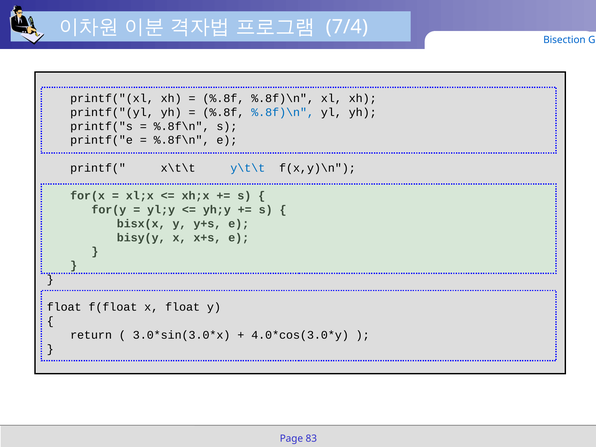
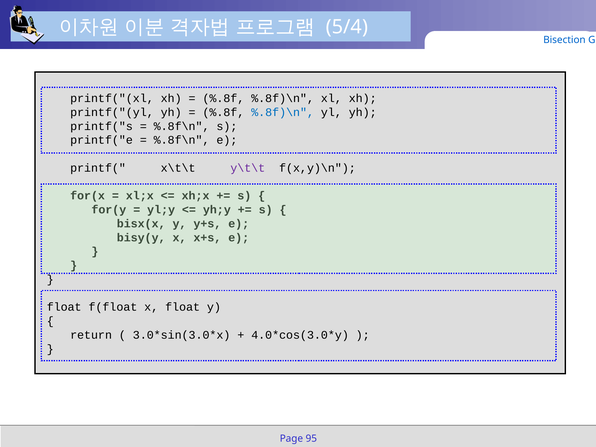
7/4: 7/4 -> 5/4 (347, 27)
y\t\t colour: blue -> purple (248, 168)
83: 83 -> 95 (311, 439)
